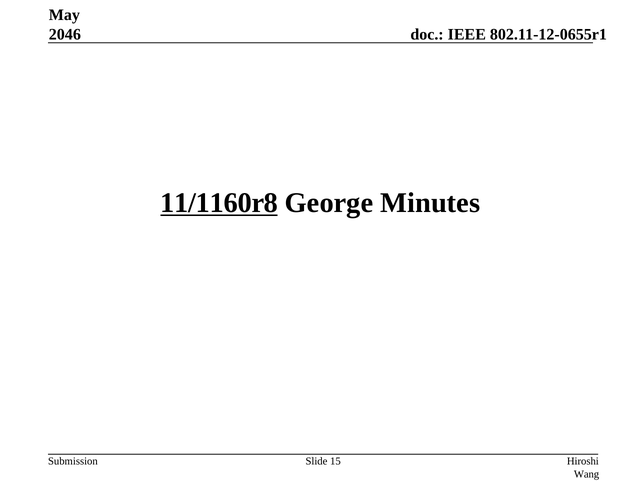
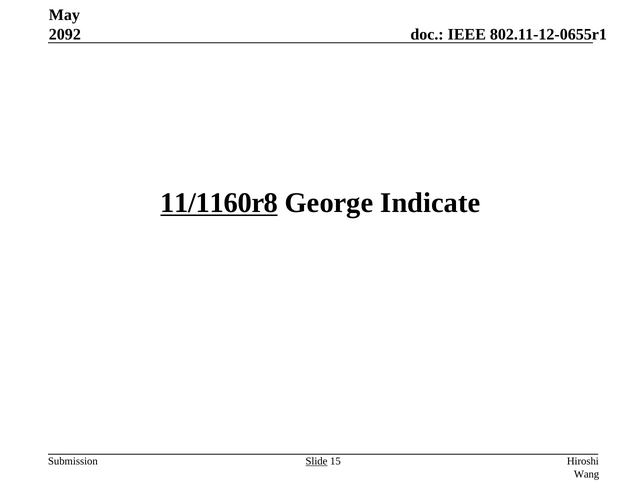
2046: 2046 -> 2092 (65, 34)
Minutes: Minutes -> Indicate (430, 203)
Slide underline: none -> present (316, 461)
